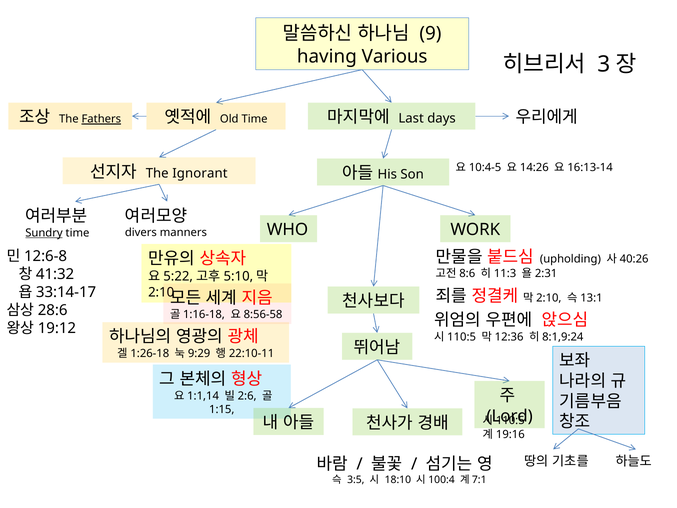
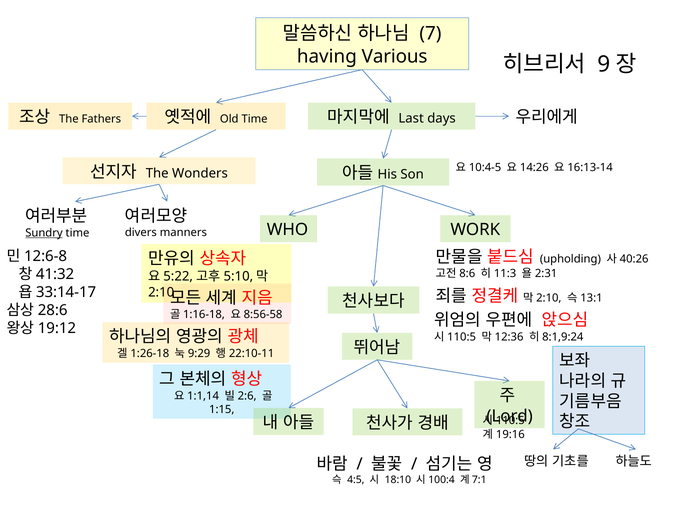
9: 9 -> 7 (430, 34)
3: 3 -> 9 (604, 64)
Fathers underline: present -> none (101, 119)
Ignorant: Ignorant -> Wonders (200, 173)
3:5: 3:5 -> 4:5 (356, 480)
